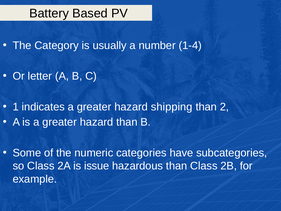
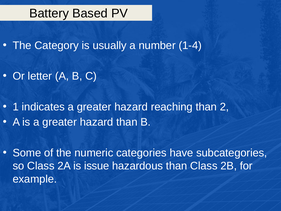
shipping: shipping -> reaching (172, 107)
